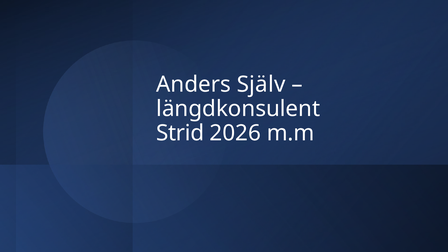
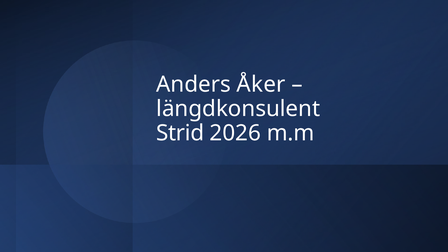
Själv: Själv -> Åker (261, 85)
